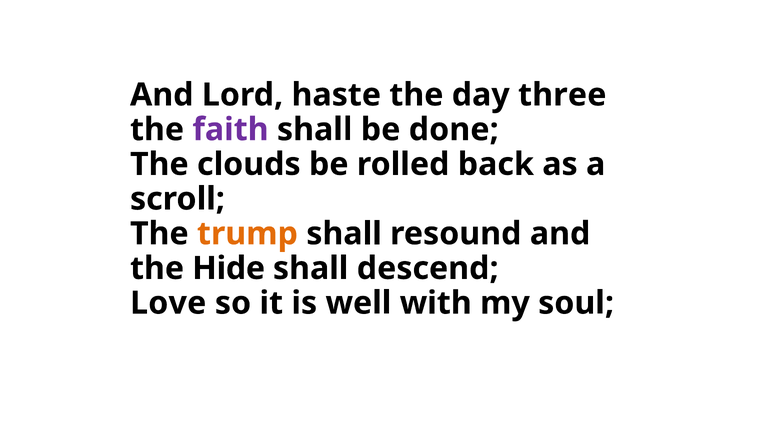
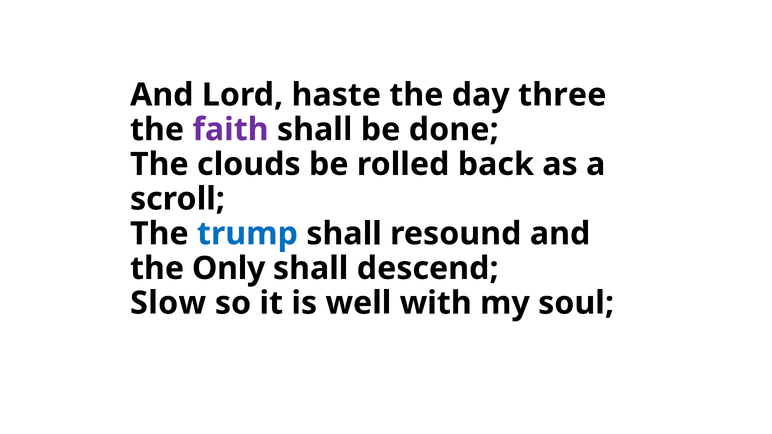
trump colour: orange -> blue (247, 234)
Hide: Hide -> Only (229, 268)
Love: Love -> Slow (168, 303)
